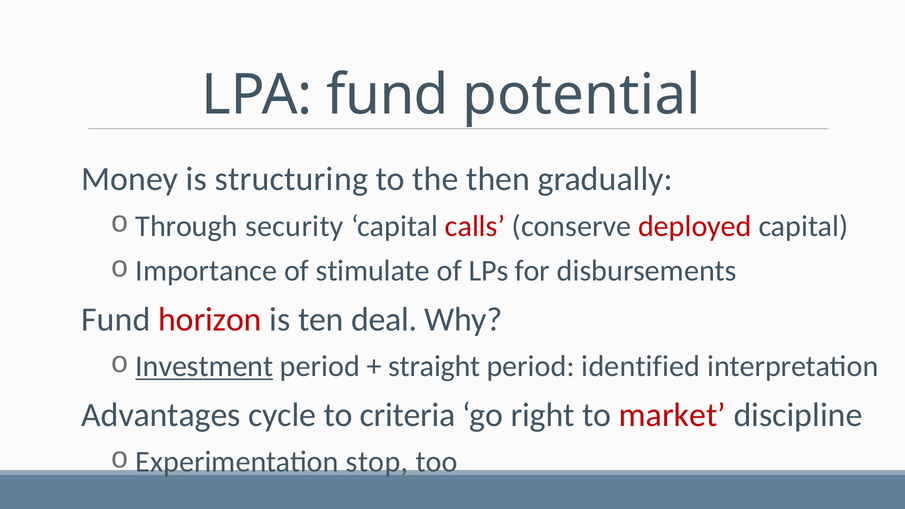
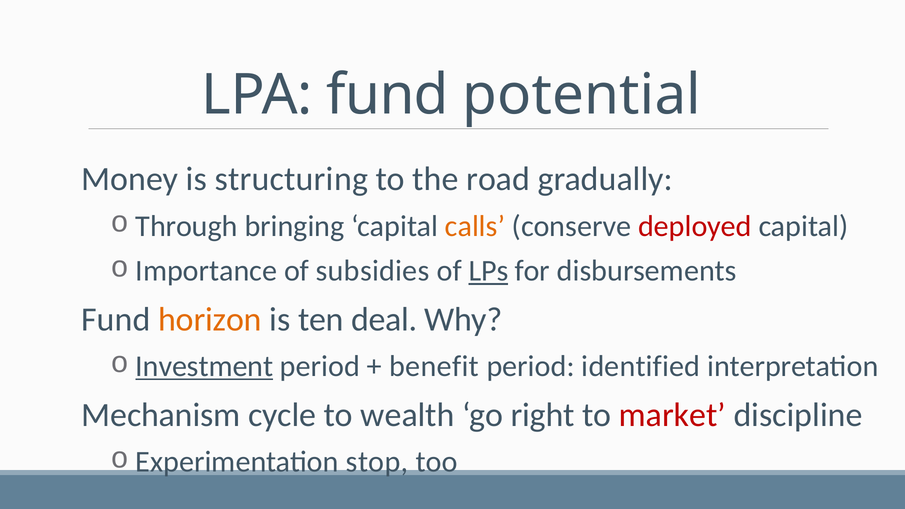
then: then -> road (498, 179)
security: security -> bringing (295, 226)
calls colour: red -> orange (475, 226)
stimulate: stimulate -> subsidies (373, 271)
LPs underline: none -> present (488, 271)
horizon colour: red -> orange (210, 319)
straight: straight -> benefit (434, 366)
Advantages: Advantages -> Mechanism (161, 415)
criteria: criteria -> wealth (408, 415)
